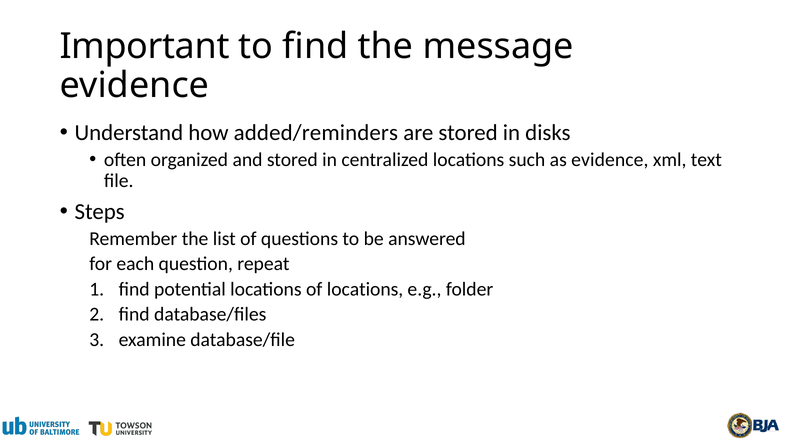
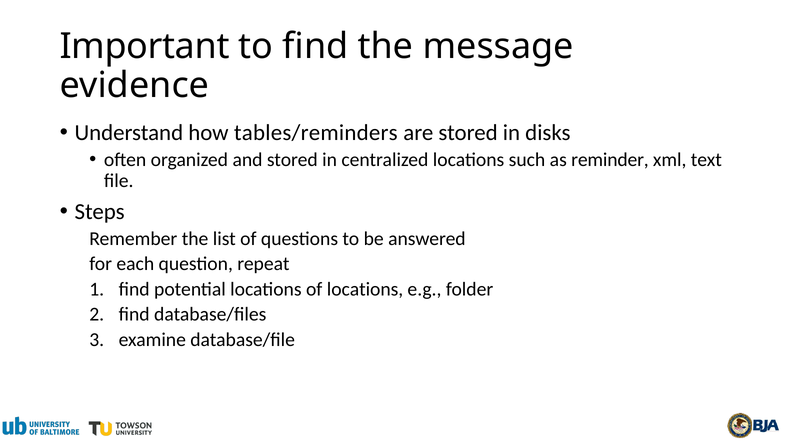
added/reminders: added/reminders -> tables/reminders (316, 133)
as evidence: evidence -> reminder (610, 160)
